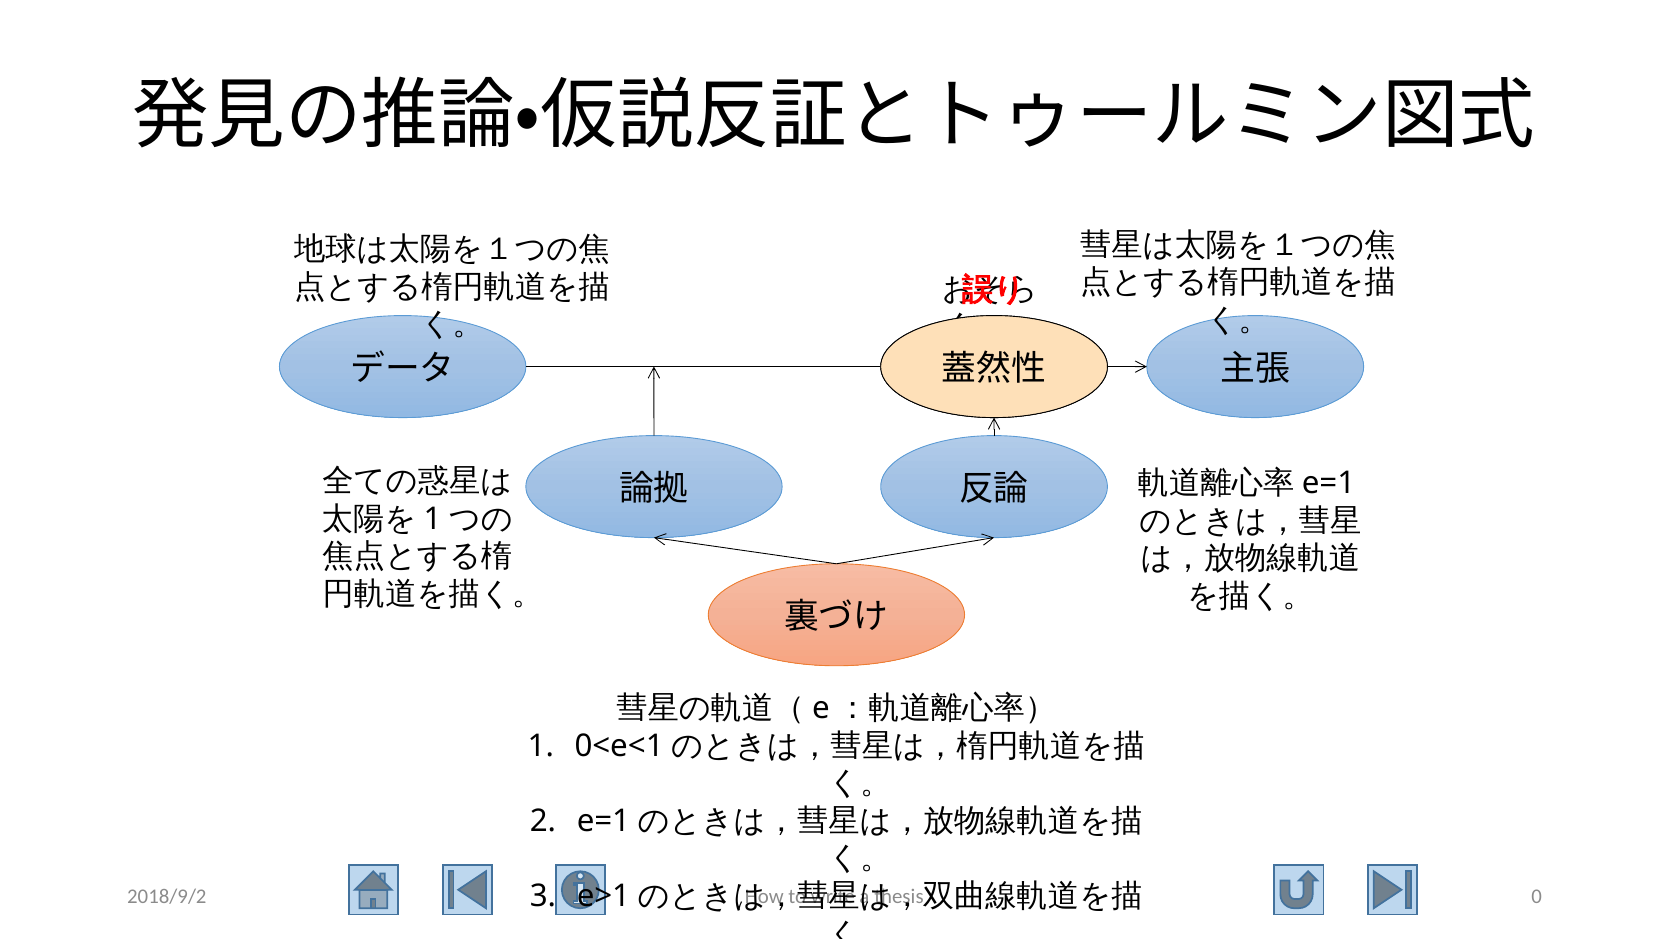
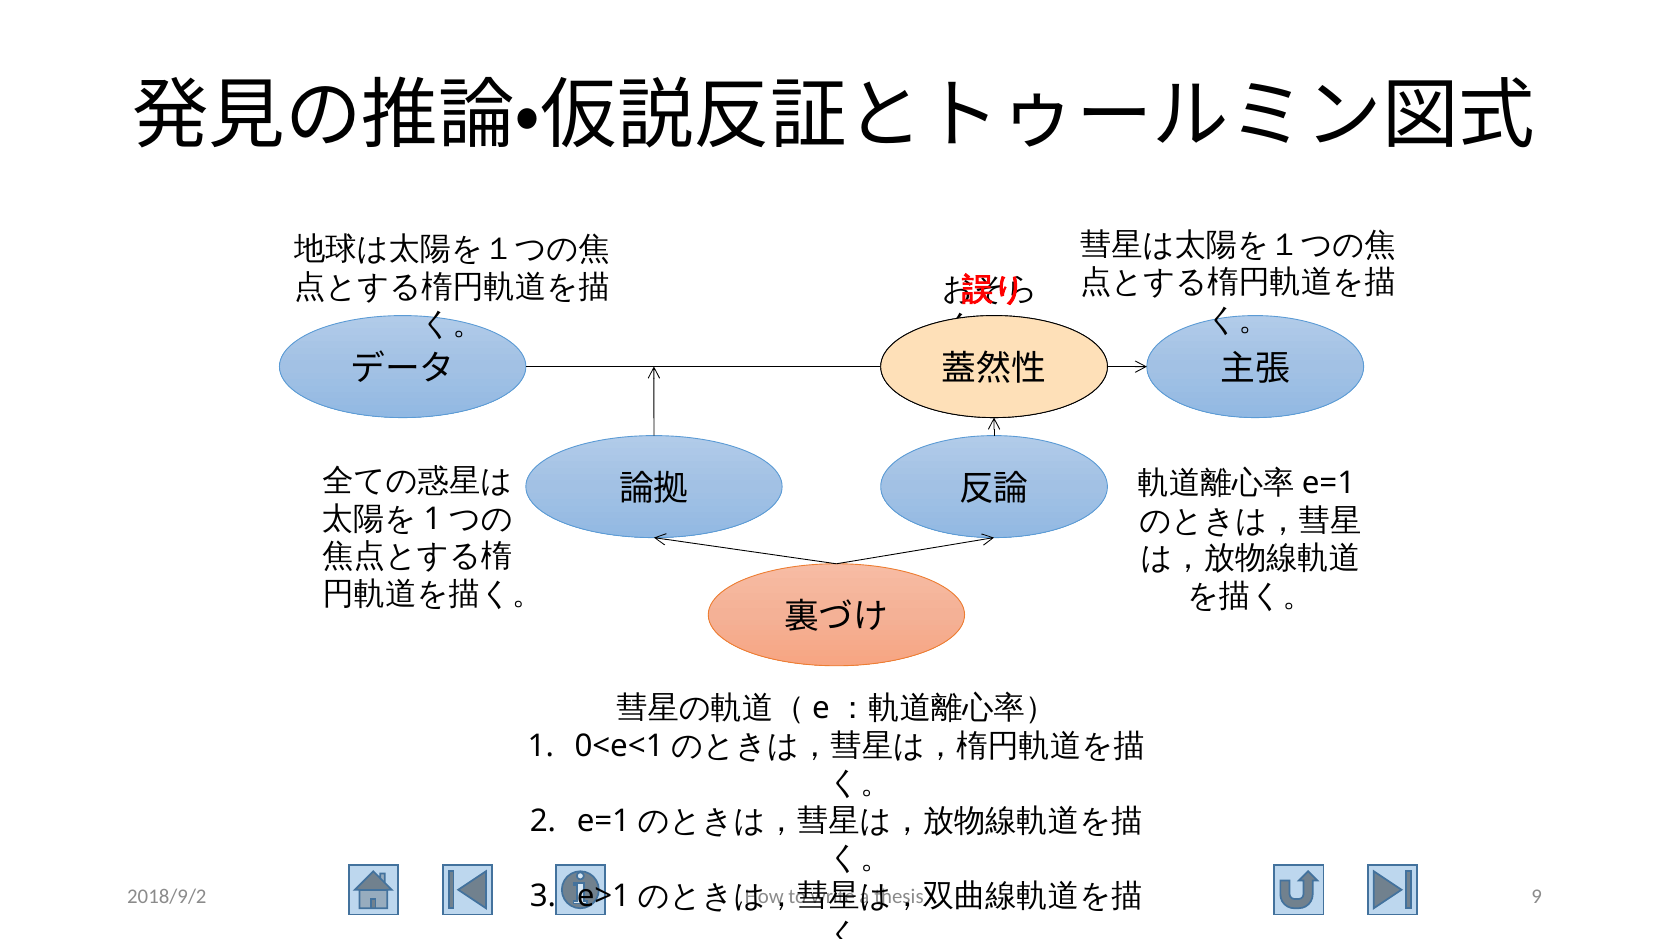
0: 0 -> 9 (1537, 896)
